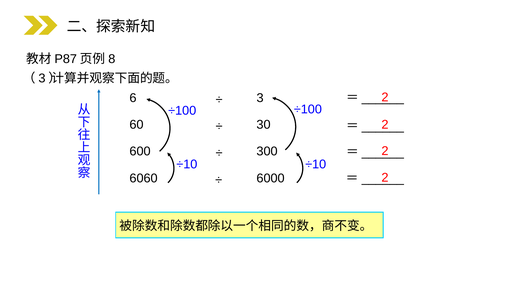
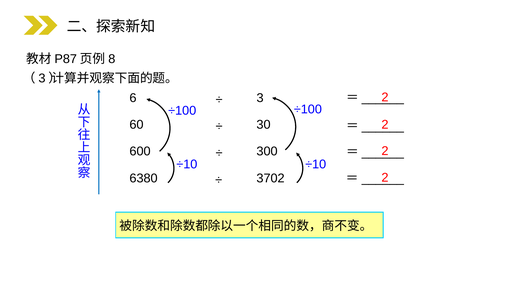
6060: 6060 -> 6380 (144, 178)
6000: 6000 -> 3702 (271, 178)
